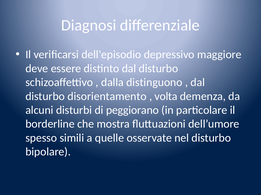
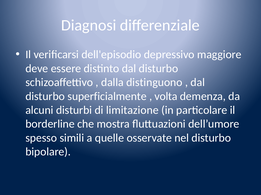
disorientamento: disorientamento -> superficialmente (107, 97)
peggiorano: peggiorano -> limitazione (132, 110)
